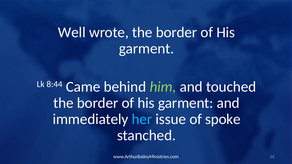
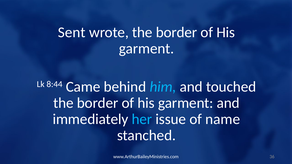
Well: Well -> Sent (72, 33)
him colour: light green -> light blue (163, 87)
spoke: spoke -> name (223, 119)
